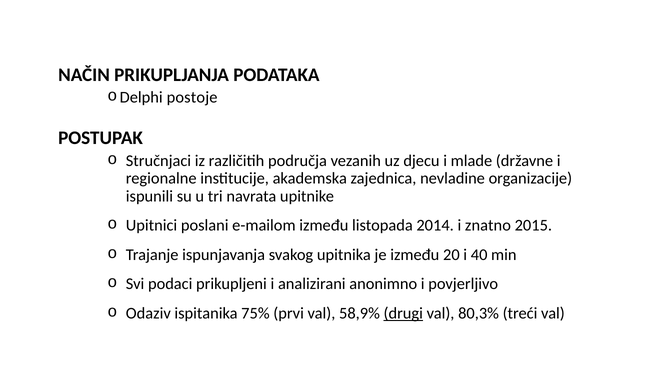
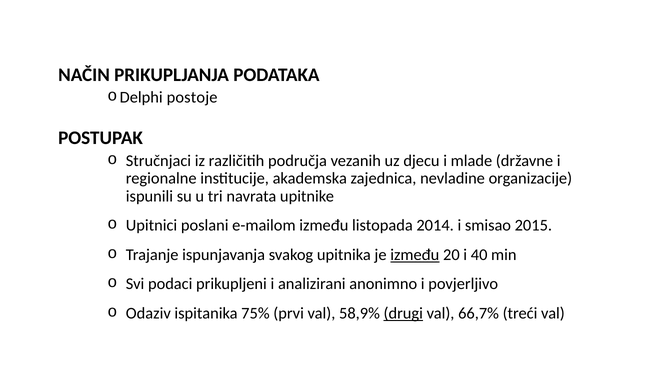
znatno: znatno -> smisao (488, 225)
između underline: none -> present (415, 255)
80,3%: 80,3% -> 66,7% (479, 313)
